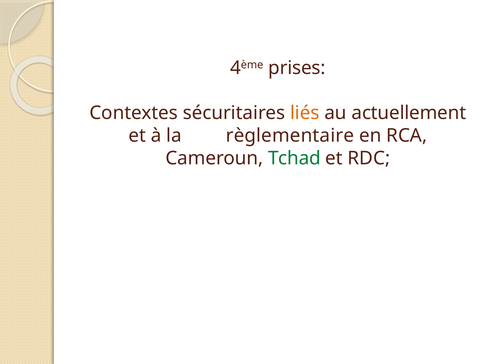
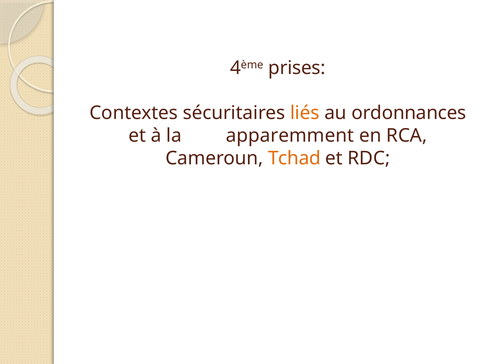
actuellement: actuellement -> ordonnances (409, 113)
règlementaire: règlementaire -> apparemment (290, 136)
Tchad colour: green -> orange (294, 158)
